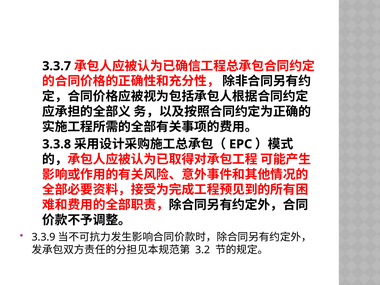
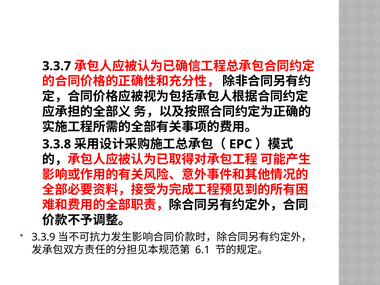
3.2: 3.2 -> 6.1 (203, 250)
